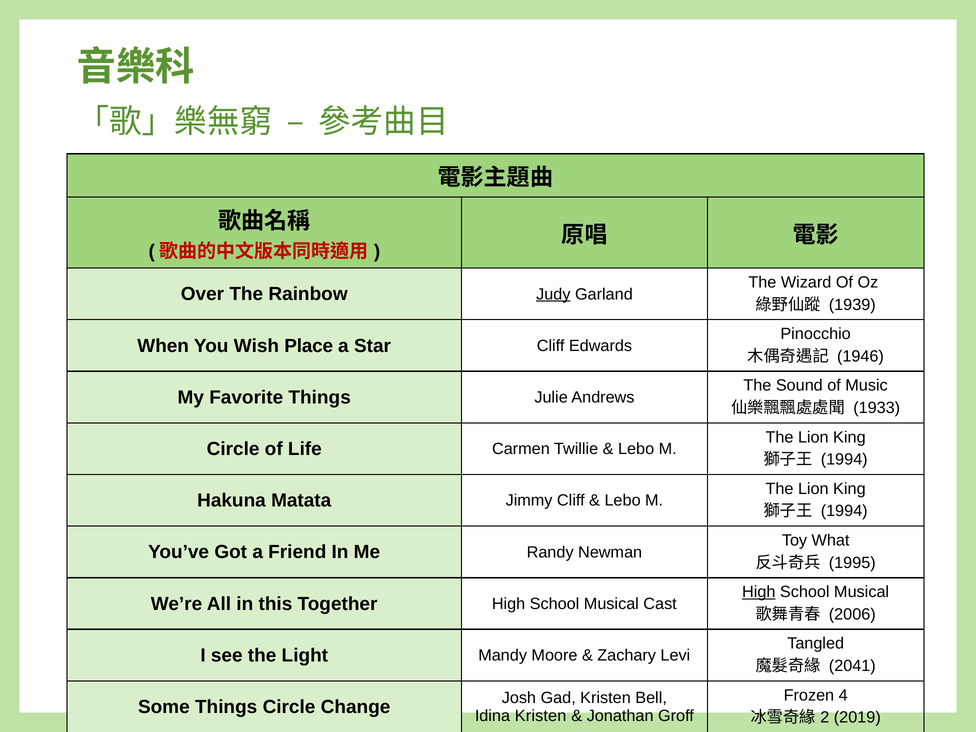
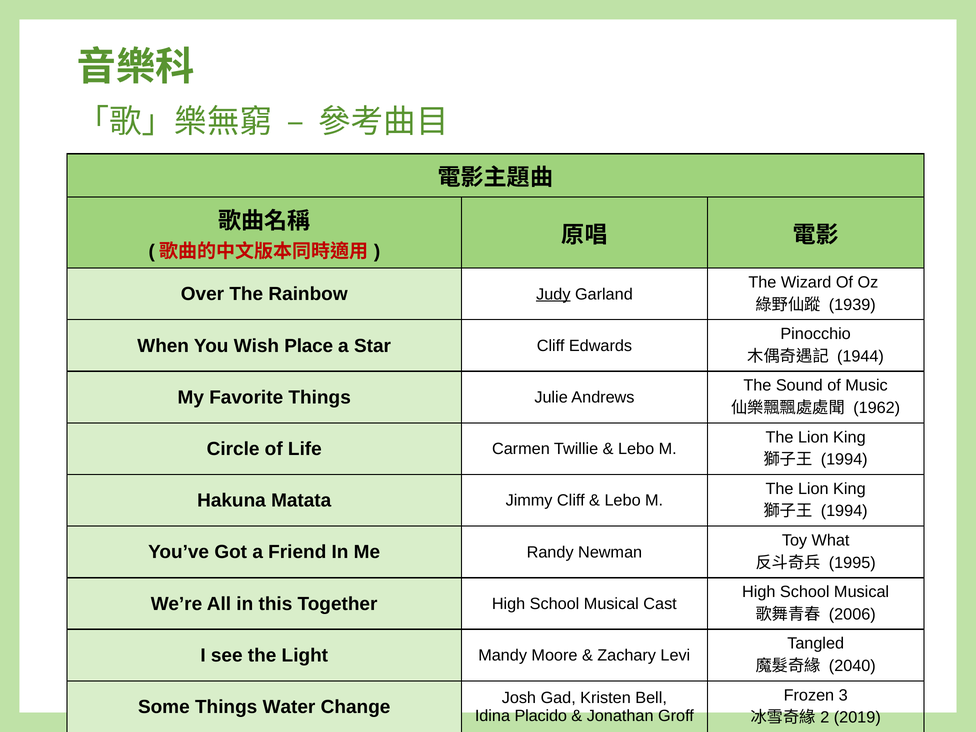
1946: 1946 -> 1944 (860, 356)
1933: 1933 -> 1962 (877, 408)
High underline: present -> none (759, 592)
2041: 2041 -> 2040 (852, 666)
4: 4 -> 3 (843, 695)
Things Circle: Circle -> Water (289, 707)
Idina Kristen: Kristen -> Placido (541, 716)
